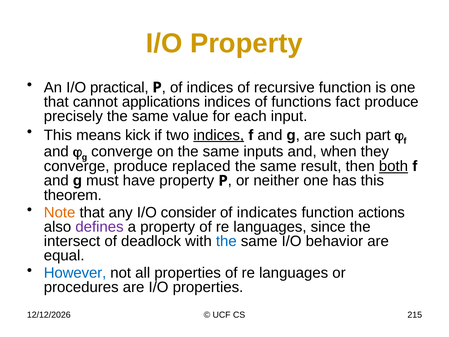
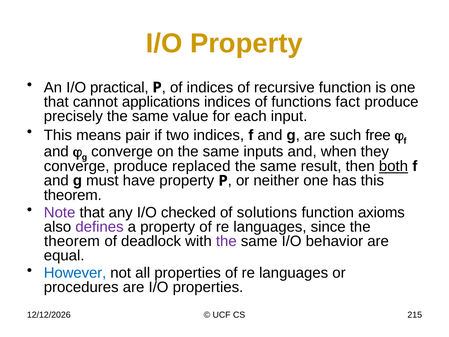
kick: kick -> pair (138, 135)
indices underline: present -> none (219, 135)
part: part -> free (378, 135)
Note colour: orange -> purple (60, 212)
consider: consider -> checked (189, 212)
indicates: indicates -> solutions (267, 212)
actions: actions -> axioms (381, 212)
intersect: intersect -> theorem (72, 241)
the colour: blue -> purple (226, 241)
